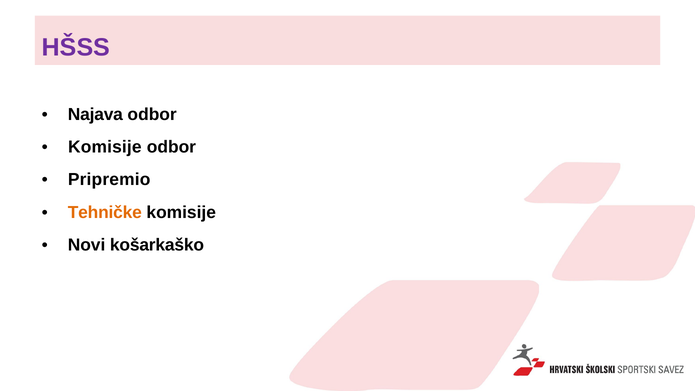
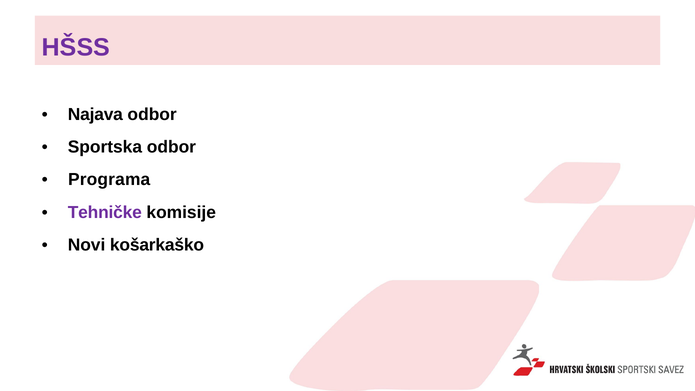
Komisije: Komisije -> Sportska (105, 147)
Pripremio: Pripremio -> Programa (109, 180)
Tehničke colour: orange -> purple (105, 212)
